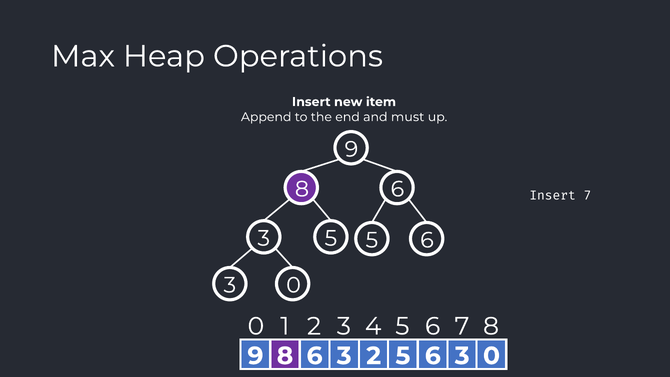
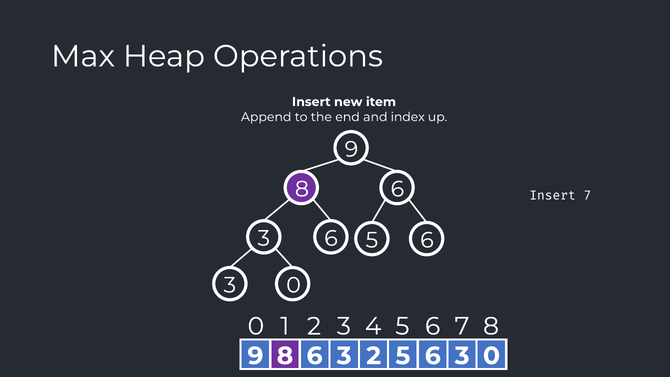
must: must -> index (408, 117)
3 5: 5 -> 6 (331, 238)
